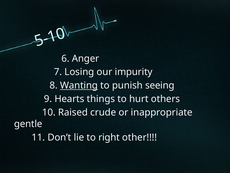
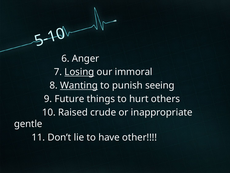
Losing underline: none -> present (79, 72)
impurity: impurity -> immoral (134, 72)
Hearts: Hearts -> Future (69, 99)
right: right -> have (109, 137)
